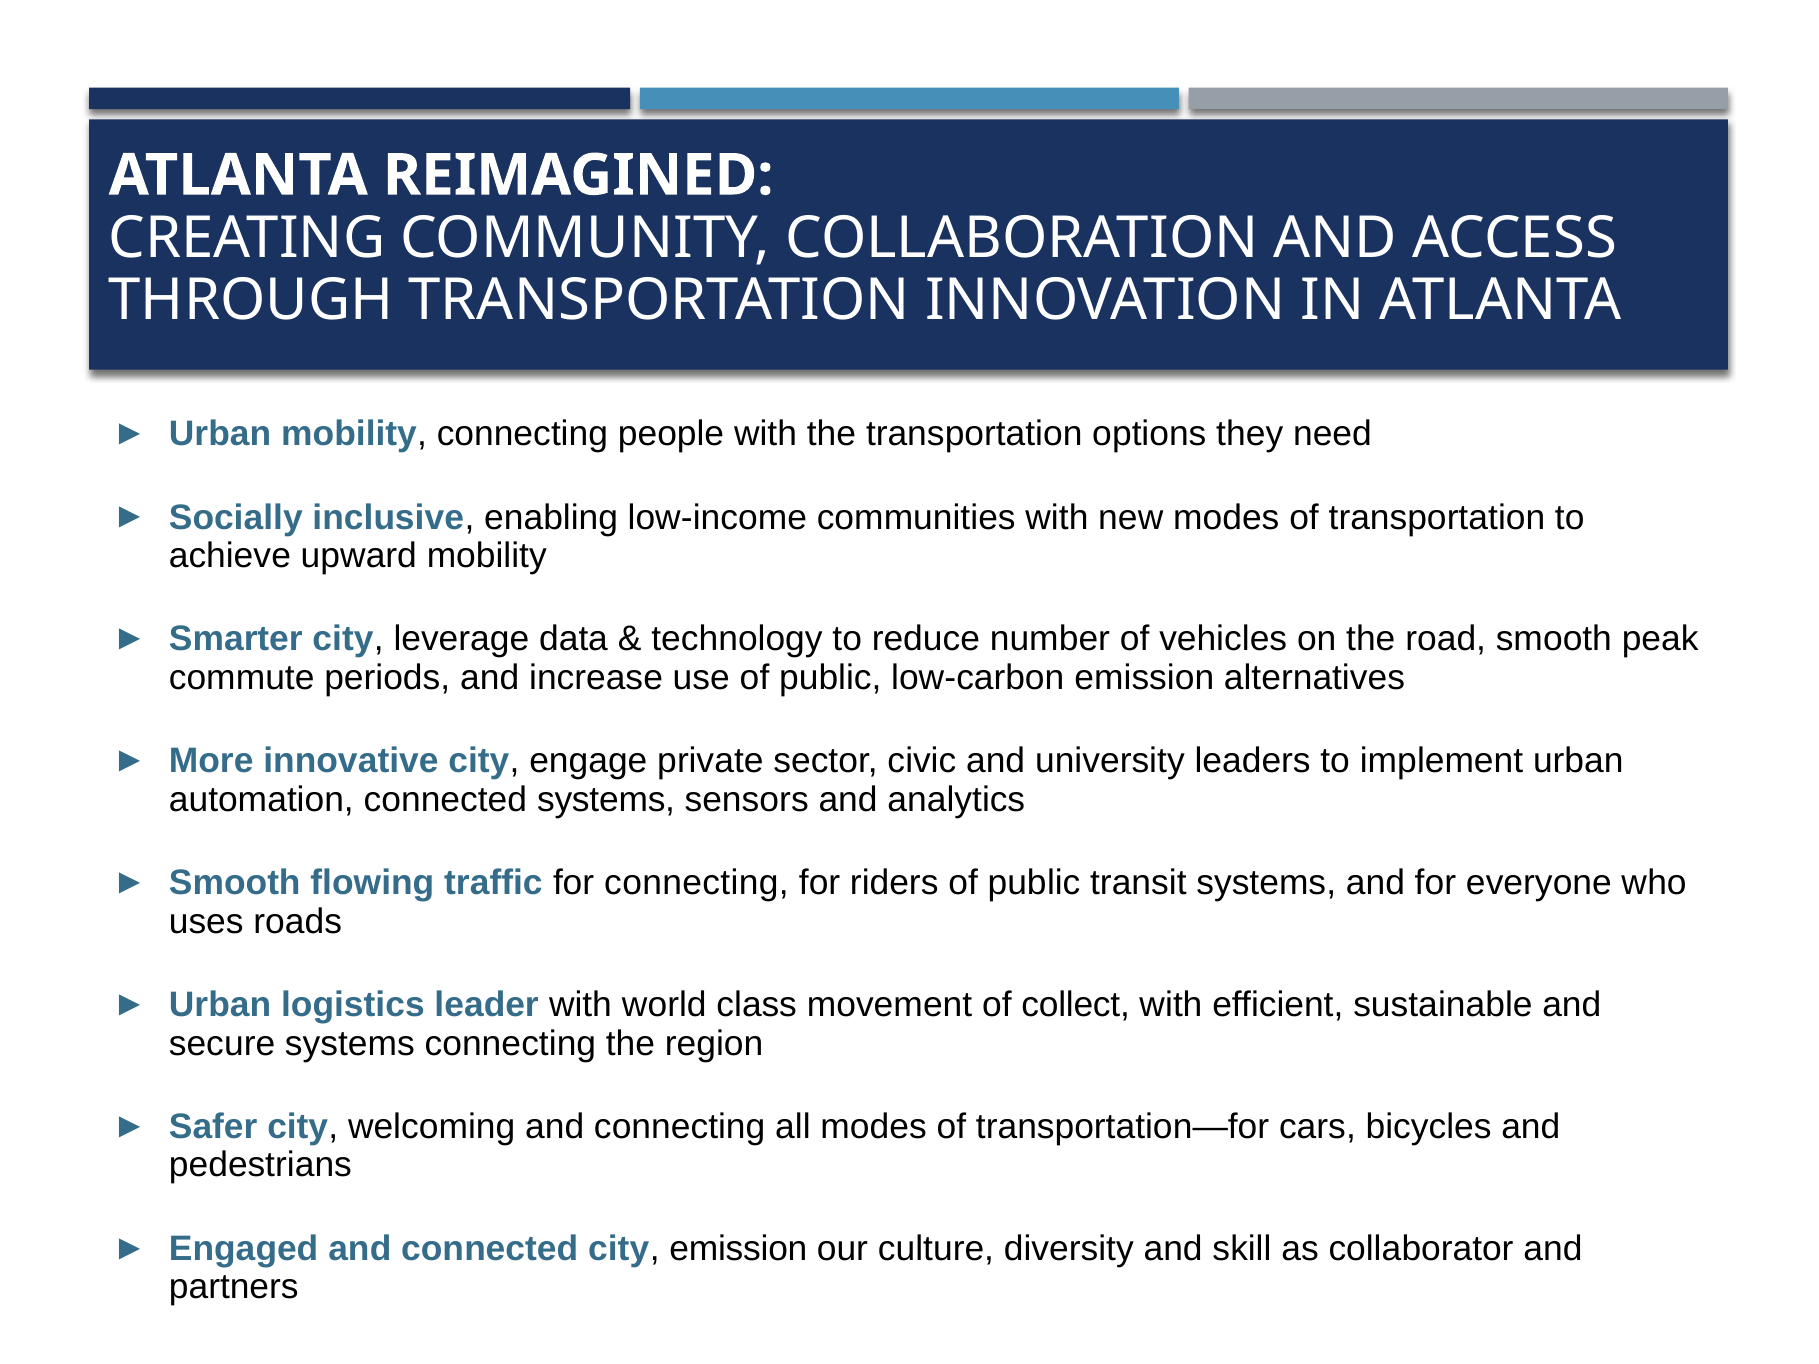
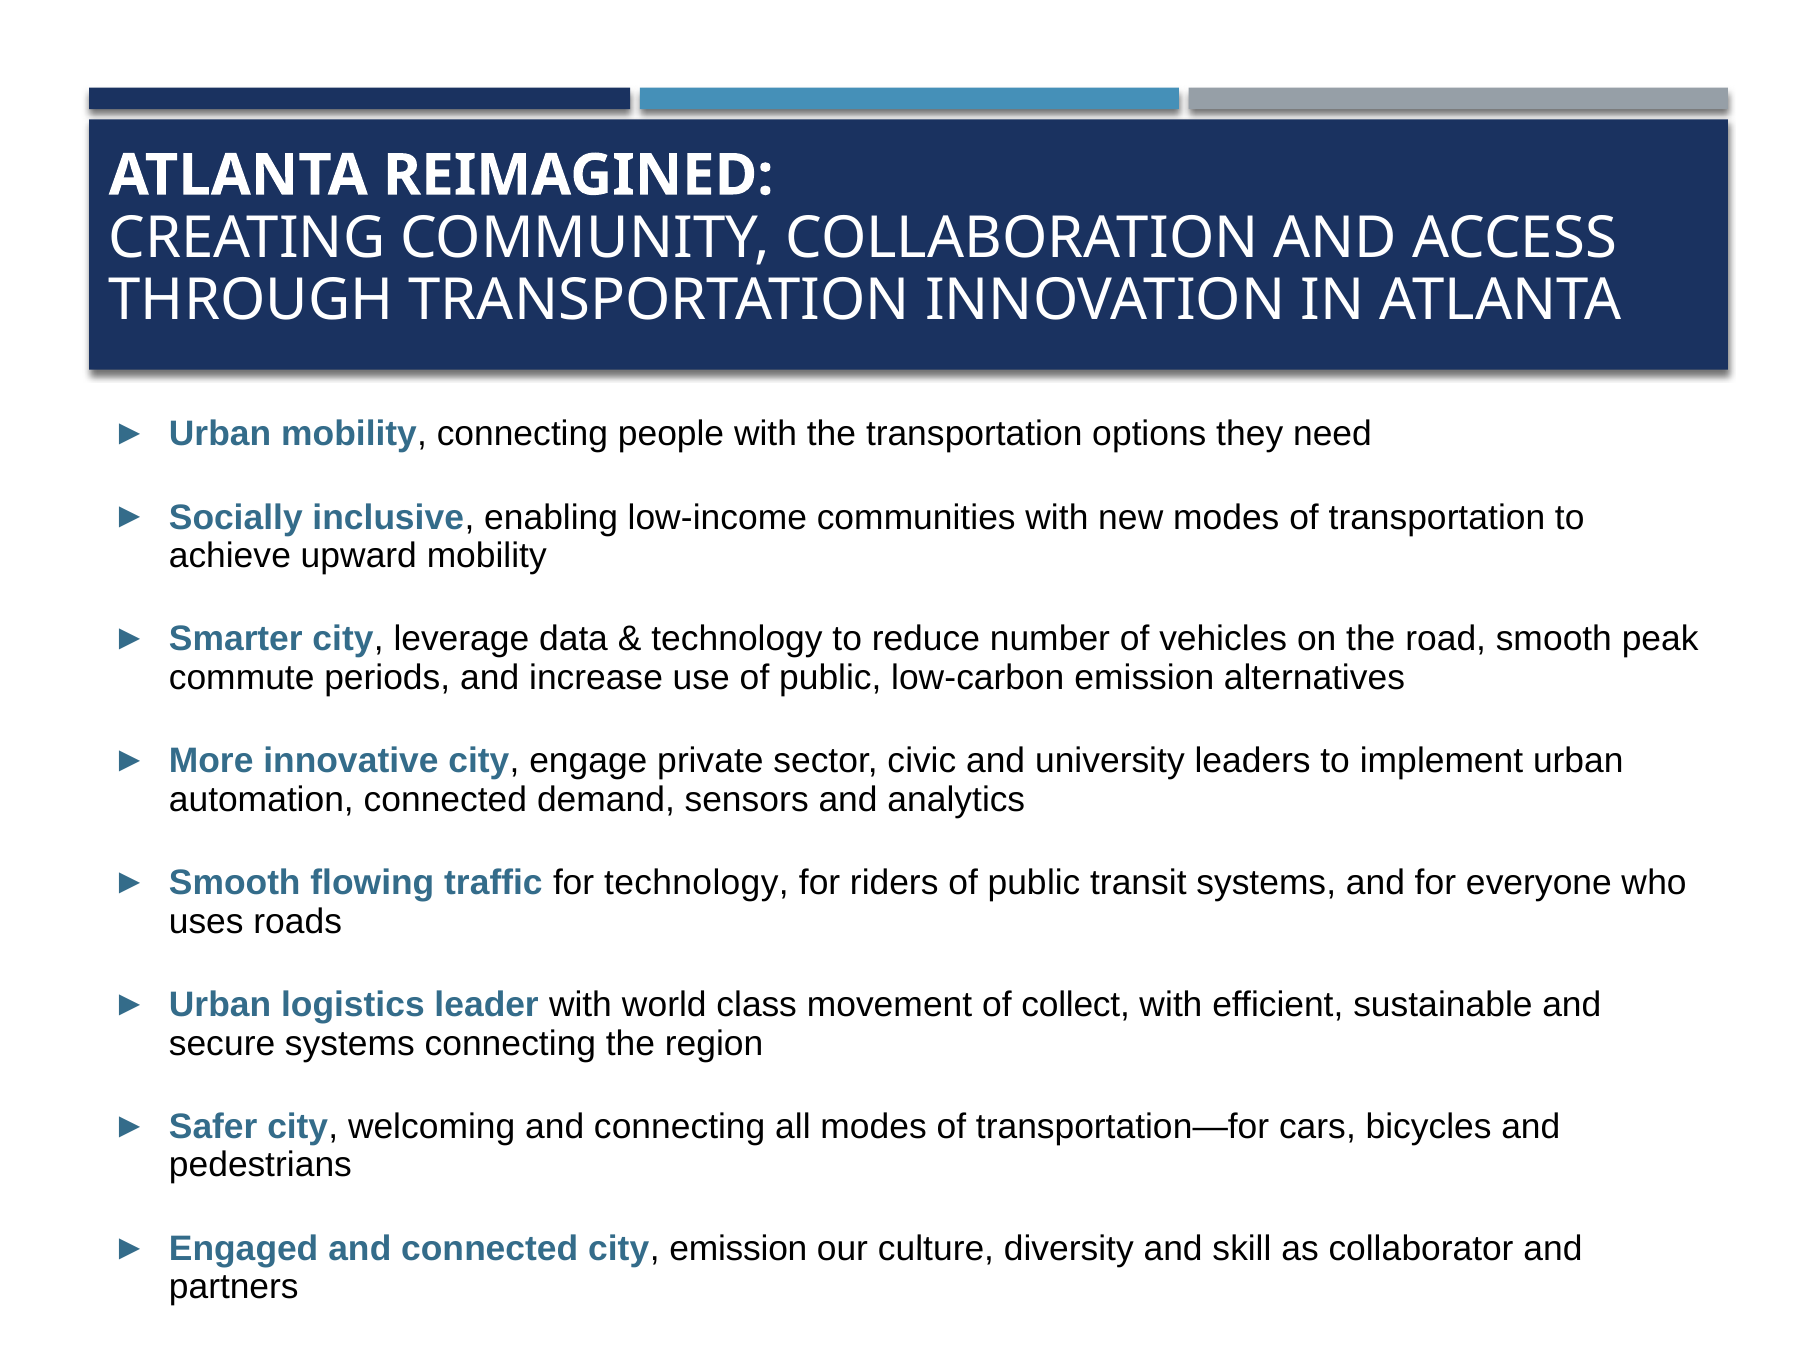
connected systems: systems -> demand (606, 800)
for connecting: connecting -> technology (696, 883)
